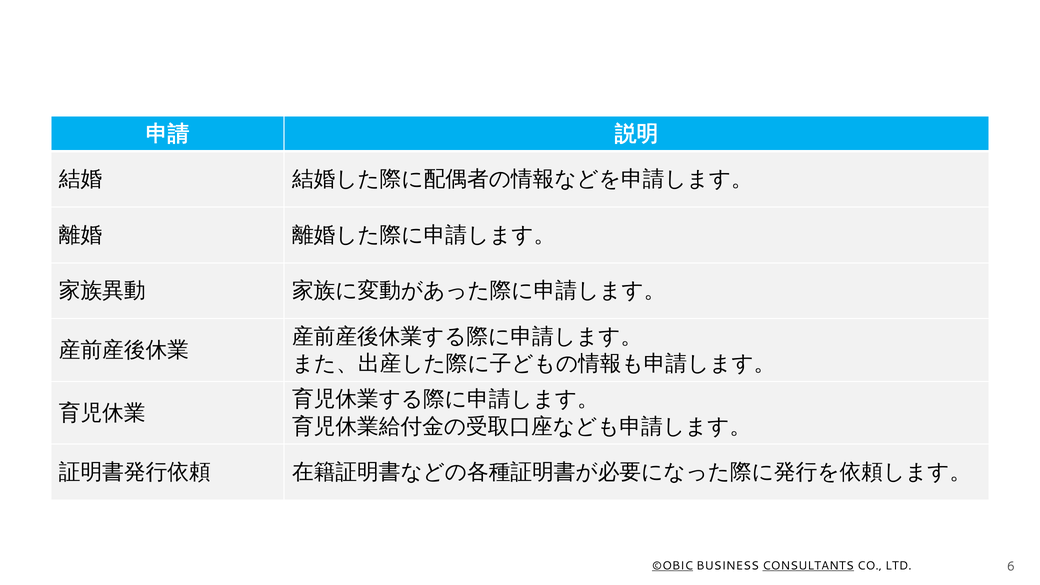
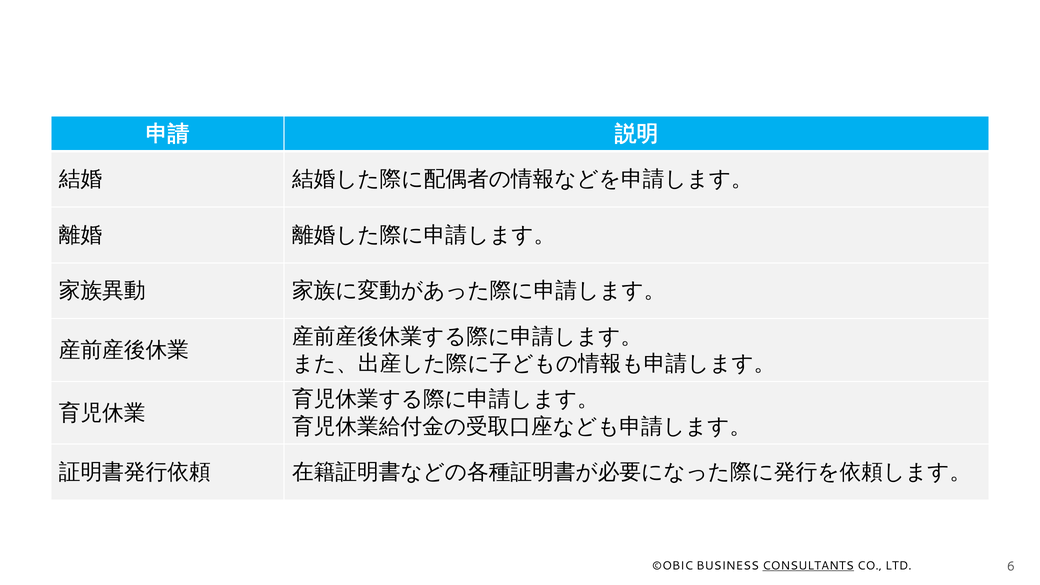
©OBIC underline: present -> none (672, 566)
